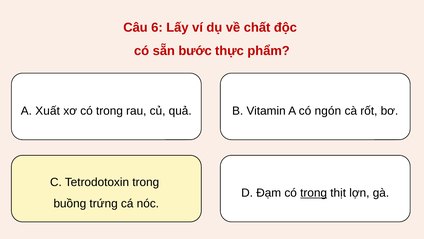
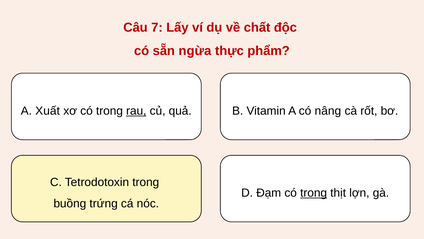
6: 6 -> 7 (157, 28)
bước: bước -> ngừa (195, 51)
rau underline: none -> present (136, 111)
ngón: ngón -> nâng (328, 111)
